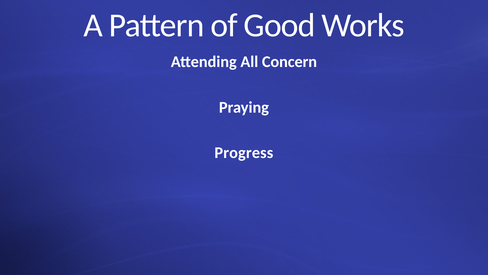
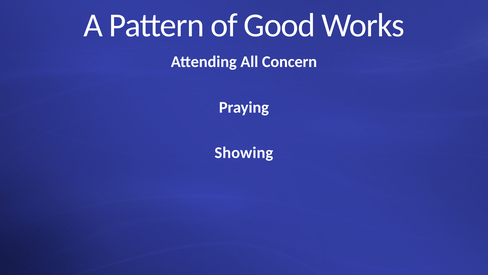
Progress: Progress -> Showing (244, 153)
